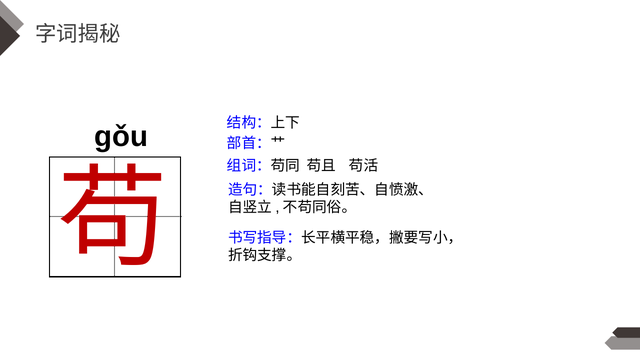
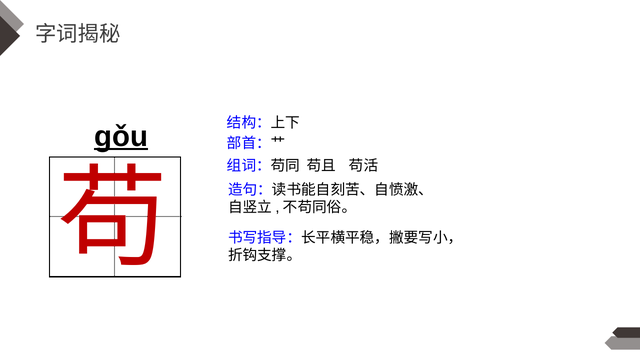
gǒu underline: none -> present (121, 136)
